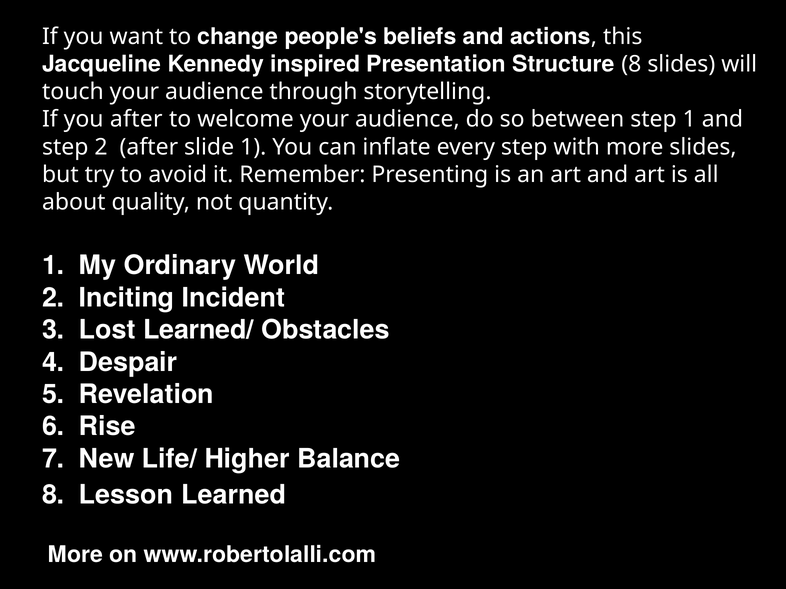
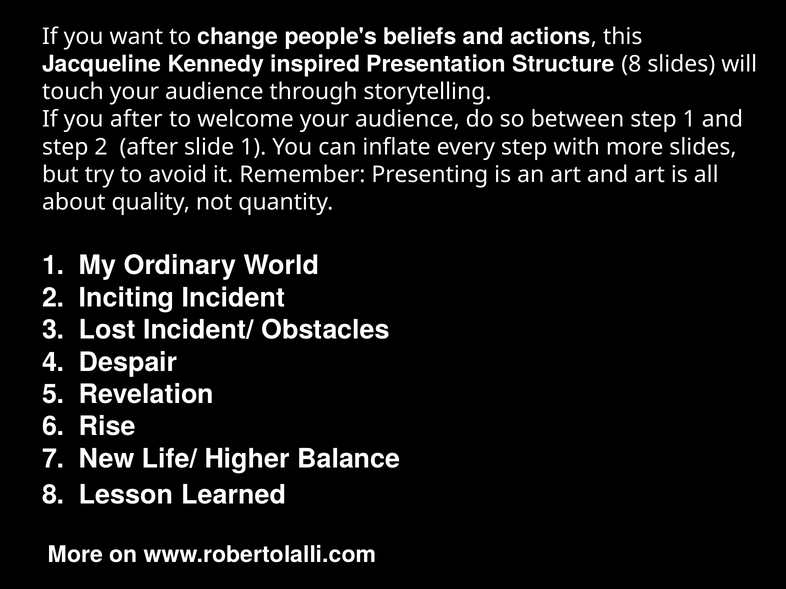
Learned/: Learned/ -> Incident/ (198, 330)
